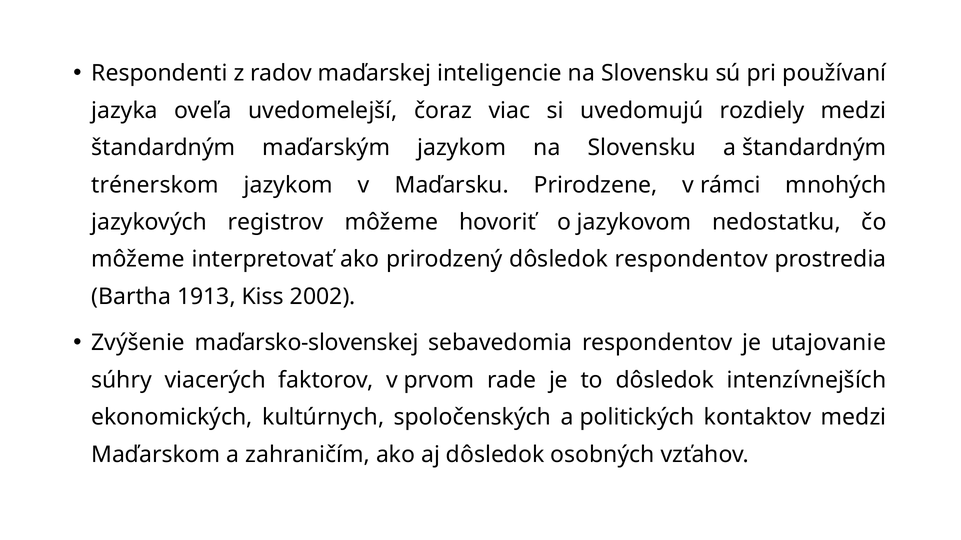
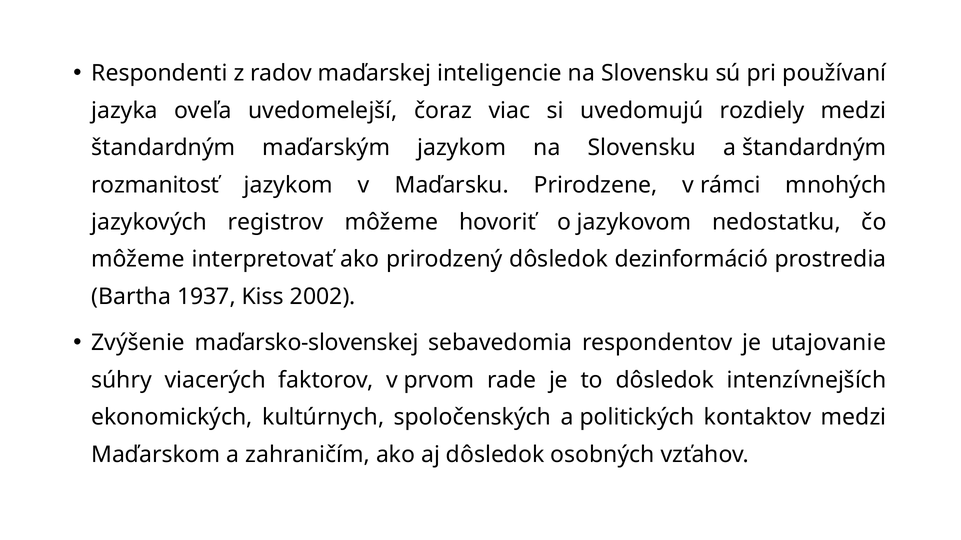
trénerskom: trénerskom -> rozmanitosť (155, 185)
dôsledok respondentov: respondentov -> dezinformáció (691, 260)
1913: 1913 -> 1937 (206, 297)
